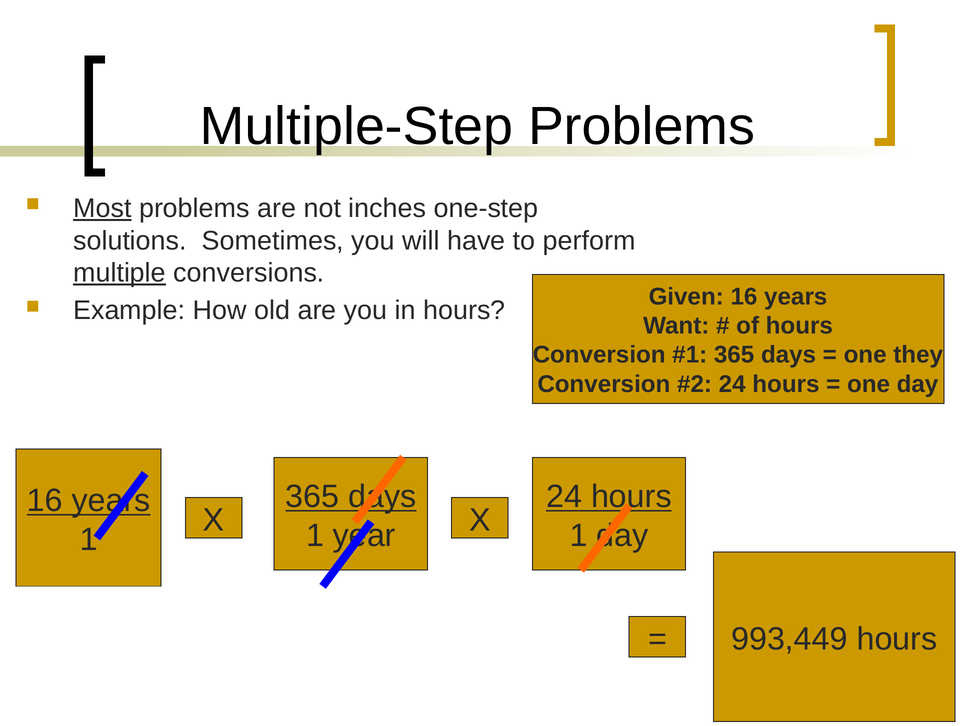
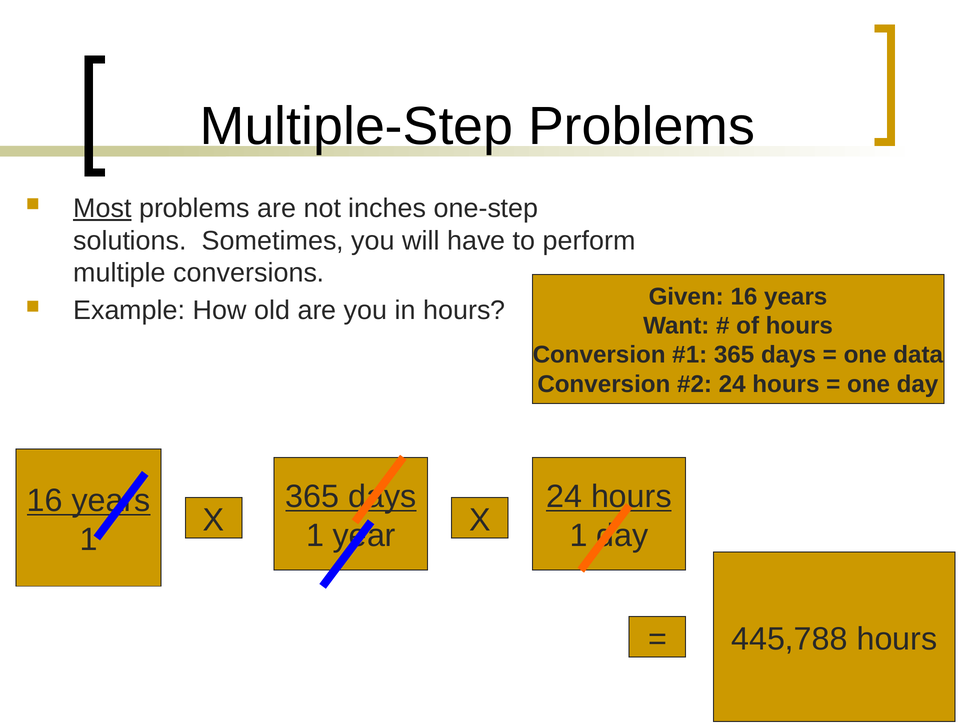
multiple underline: present -> none (120, 273)
they: they -> data (918, 355)
993,449: 993,449 -> 445,788 (789, 639)
